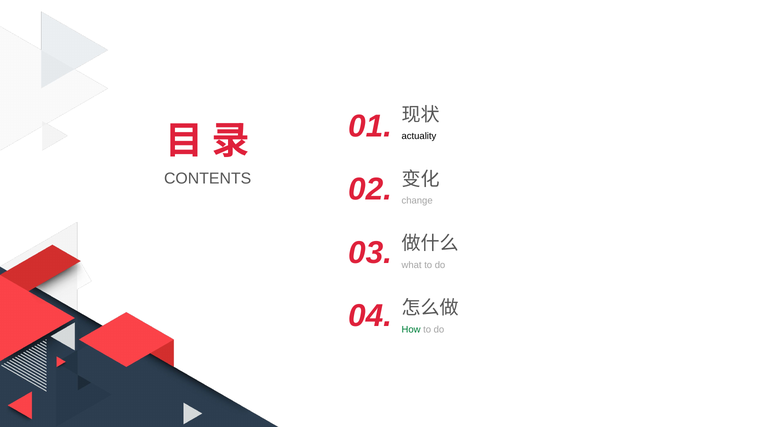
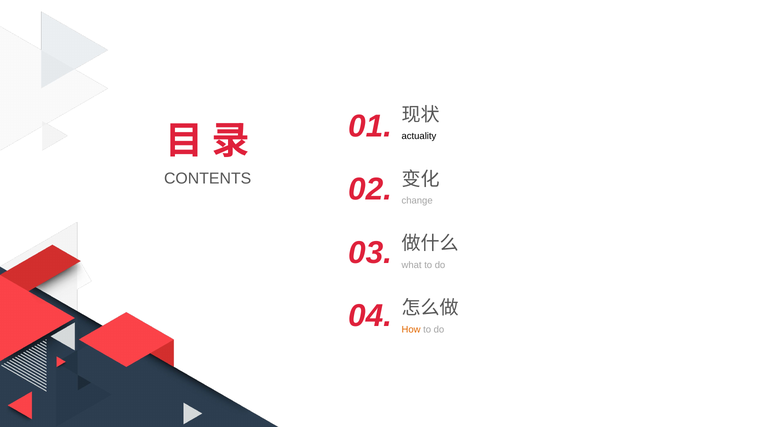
How colour: green -> orange (411, 330)
